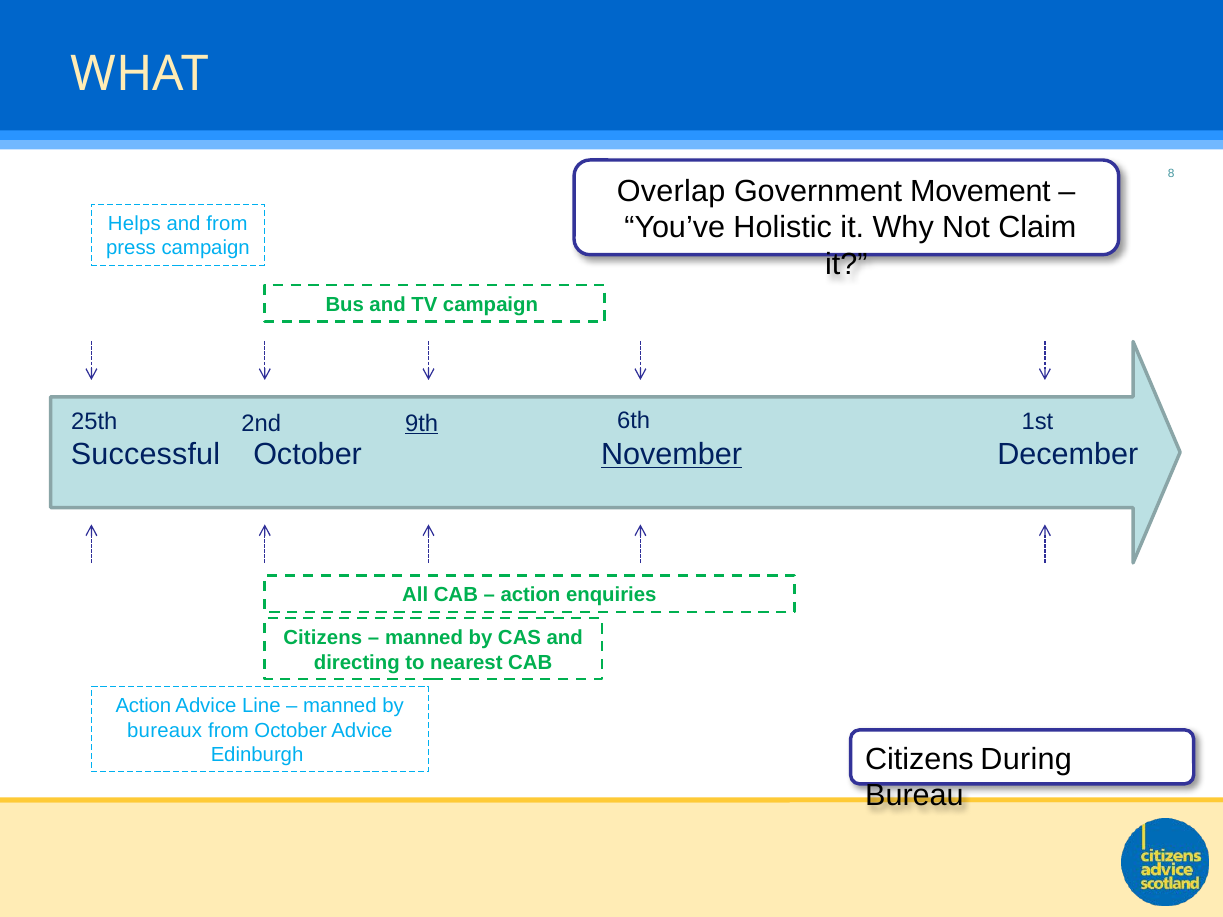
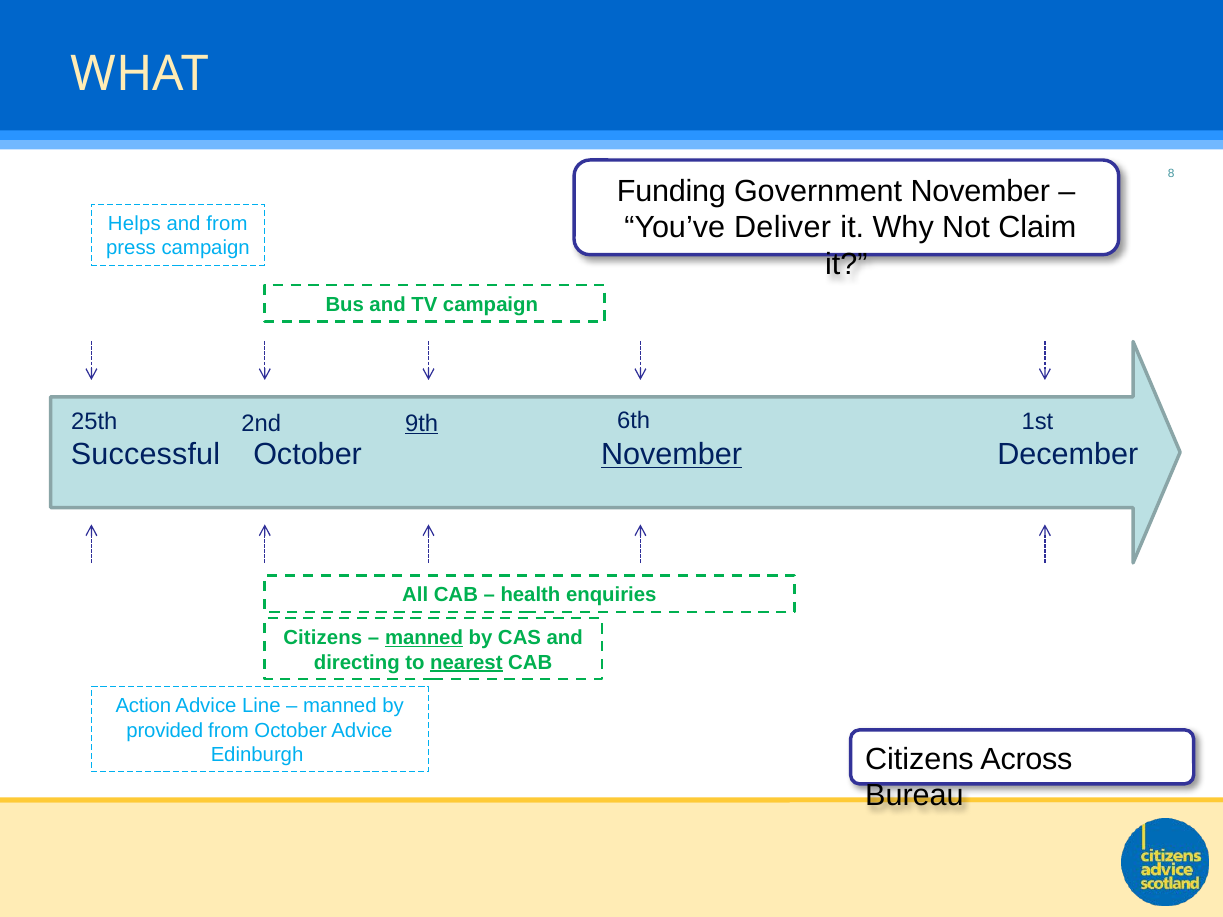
Overlap: Overlap -> Funding (671, 191)
Government Movement: Movement -> November (980, 191)
Holistic: Holistic -> Deliver (783, 228)
action: action -> health (530, 595)
manned underline: none -> present (424, 638)
nearest underline: none -> present (466, 662)
bureaux: bureaux -> provided (165, 731)
During: During -> Across (1026, 759)
